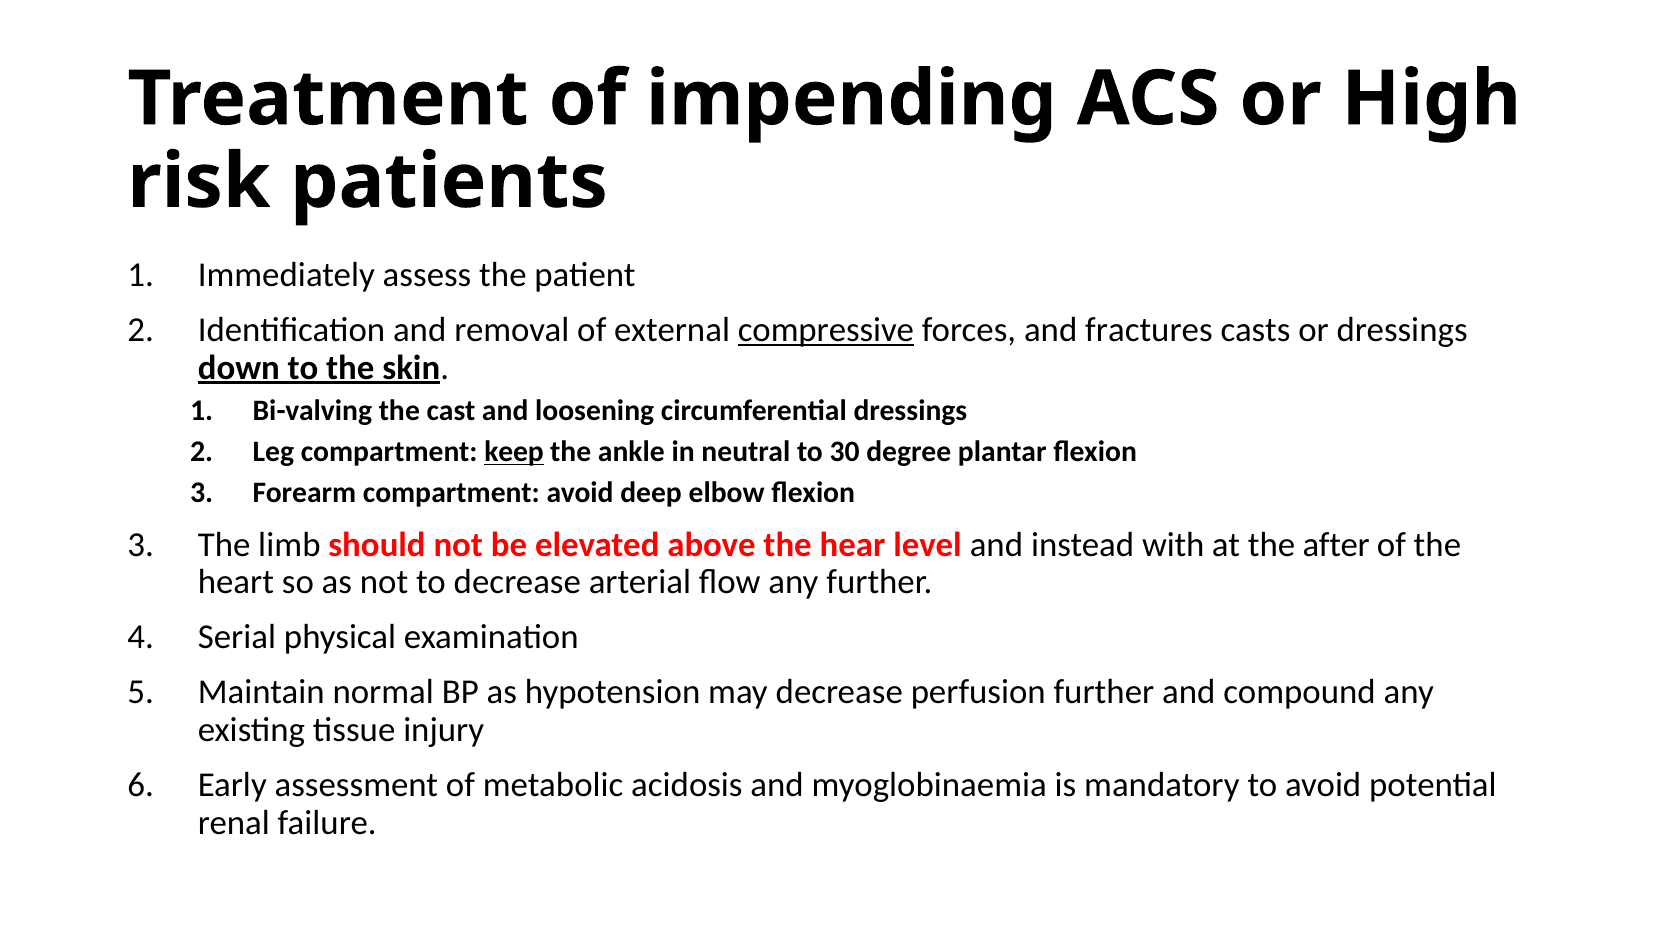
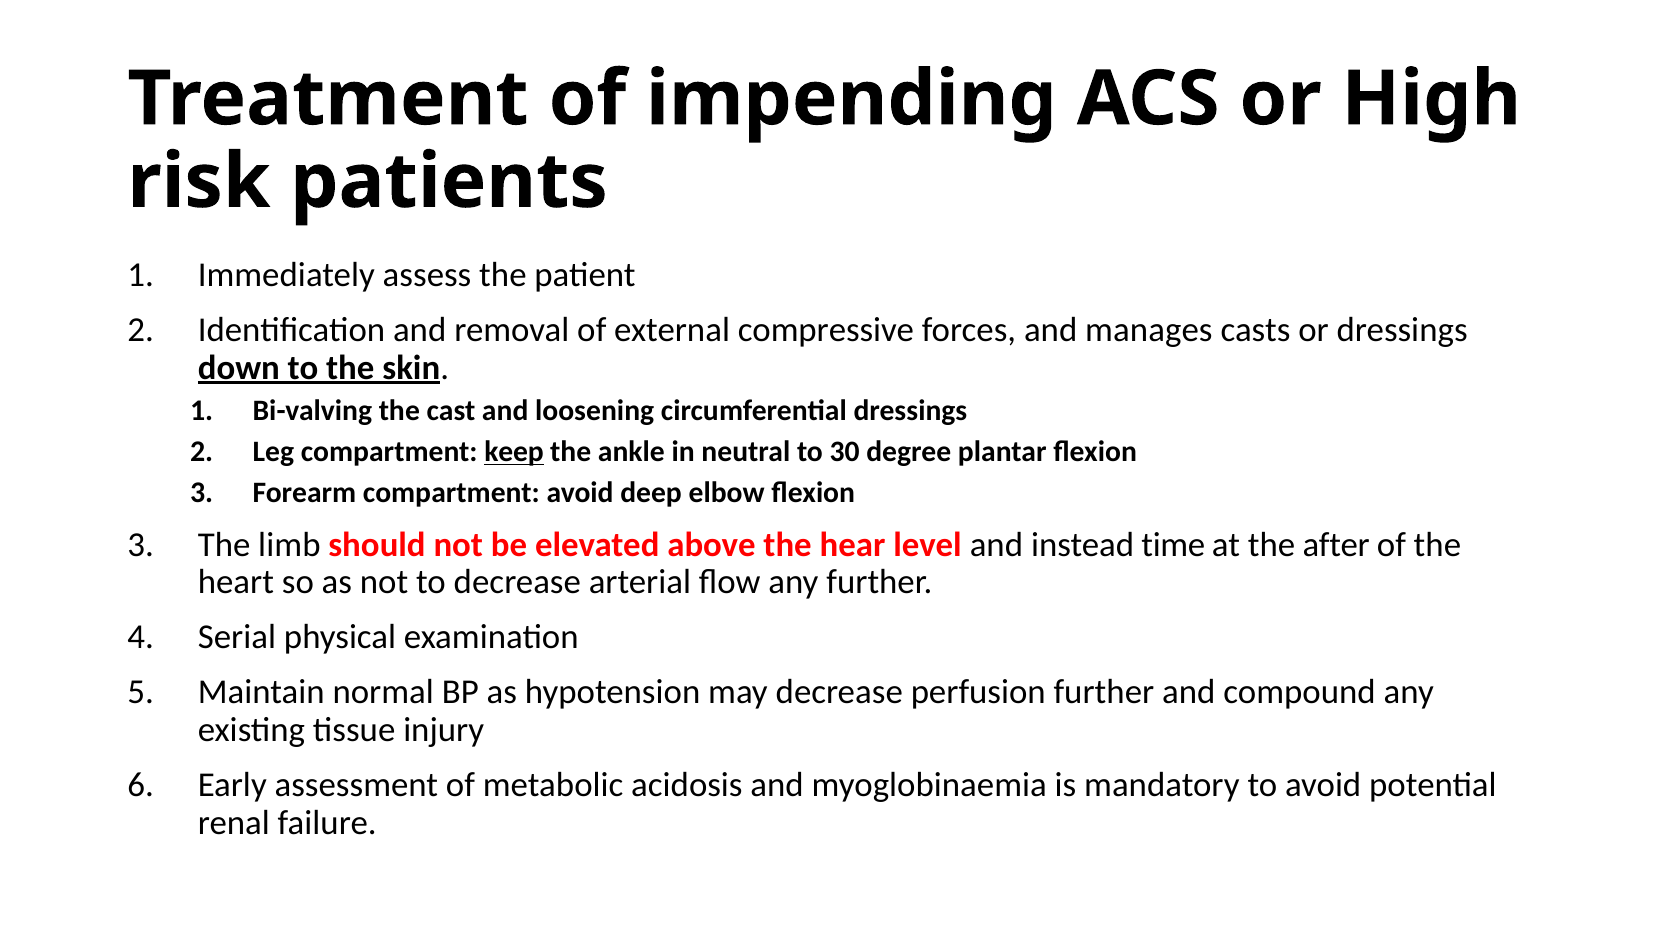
compressive underline: present -> none (826, 330)
fractures: fractures -> manages (1149, 330)
with: with -> time (1173, 545)
